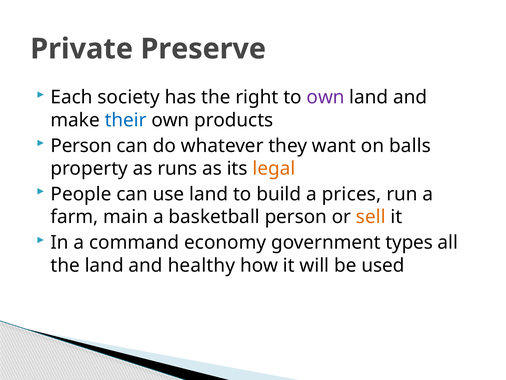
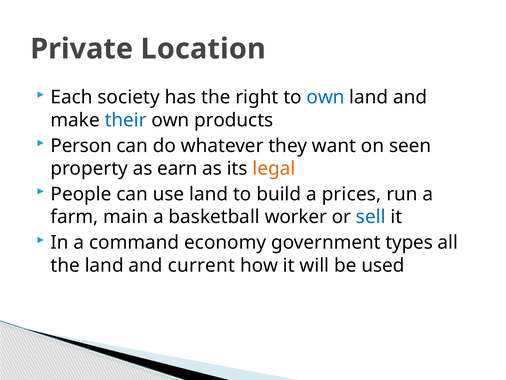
Preserve: Preserve -> Location (203, 49)
own colour: purple -> blue (326, 97)
balls: balls -> seen (410, 146)
runs: runs -> earn (177, 168)
basketball person: person -> worker (296, 217)
sell colour: orange -> blue (371, 217)
healthy: healthy -> current (201, 265)
